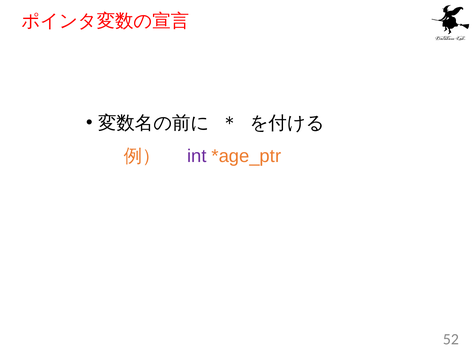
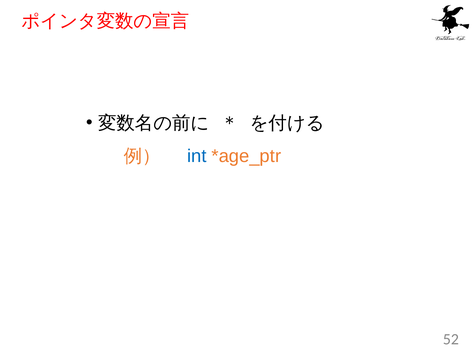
int colour: purple -> blue (197, 156)
